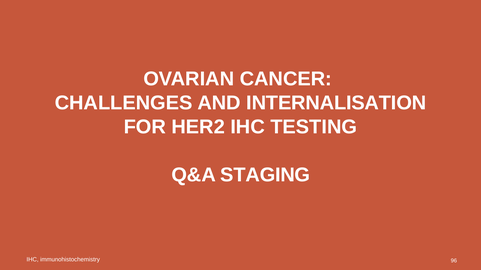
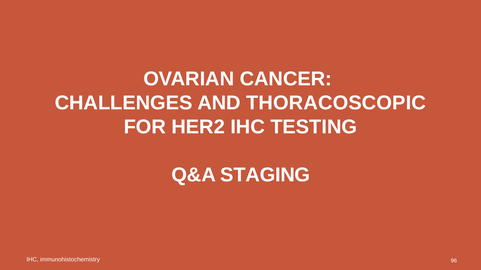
INTERNALISATION: INTERNALISATION -> THORACOSCOPIC (336, 103)
